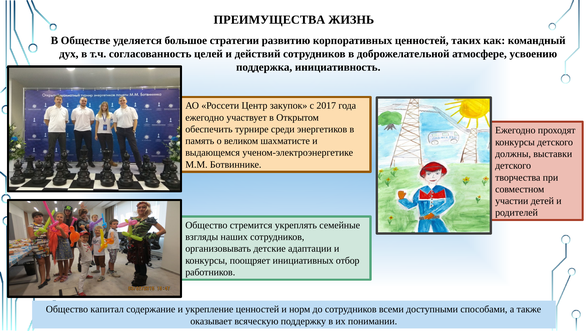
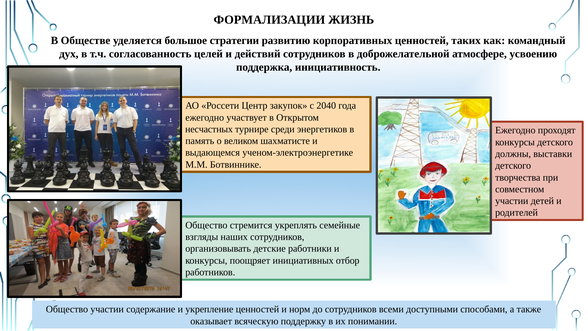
ПРЕИМУЩЕСТВА: ПРЕИМУЩЕСТВА -> ФОРМАЛИЗАЦИИ (269, 20)
2017: 2017 -> 2040 (326, 106)
обеспечить: обеспечить -> несчастных (209, 129)
адаптации: адаптации -> работники (310, 249)
Общество капитал: капитал -> участии (107, 309)
